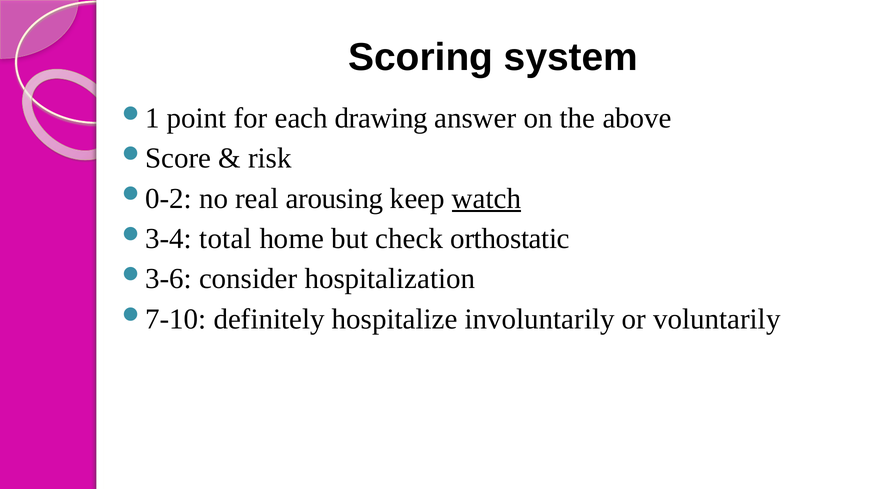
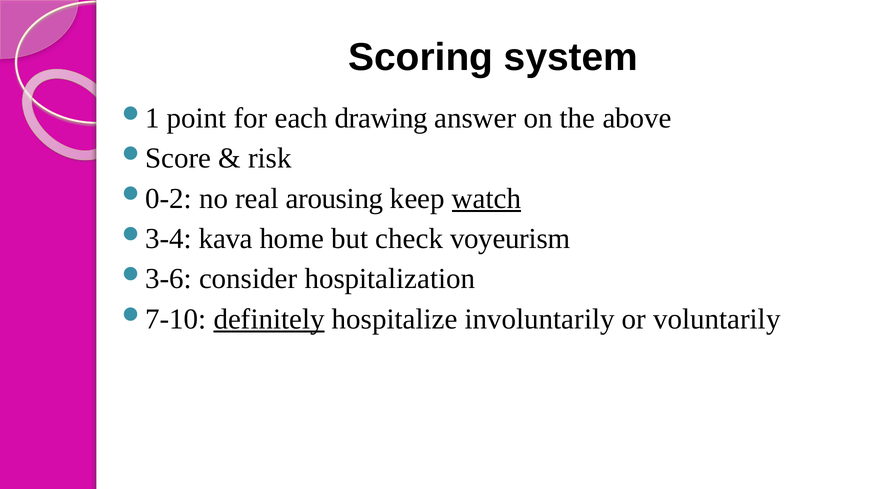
total: total -> kava (226, 239)
orthostatic: orthostatic -> voyeurism (510, 239)
definitely underline: none -> present (269, 319)
